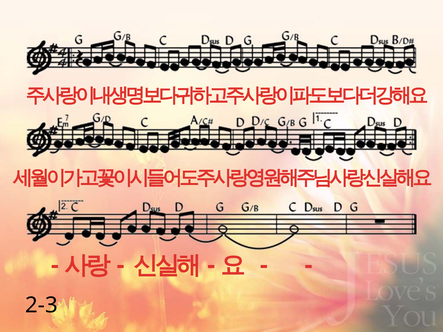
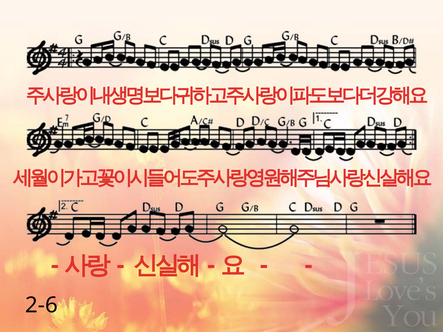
2-3: 2-3 -> 2-6 (42, 305)
